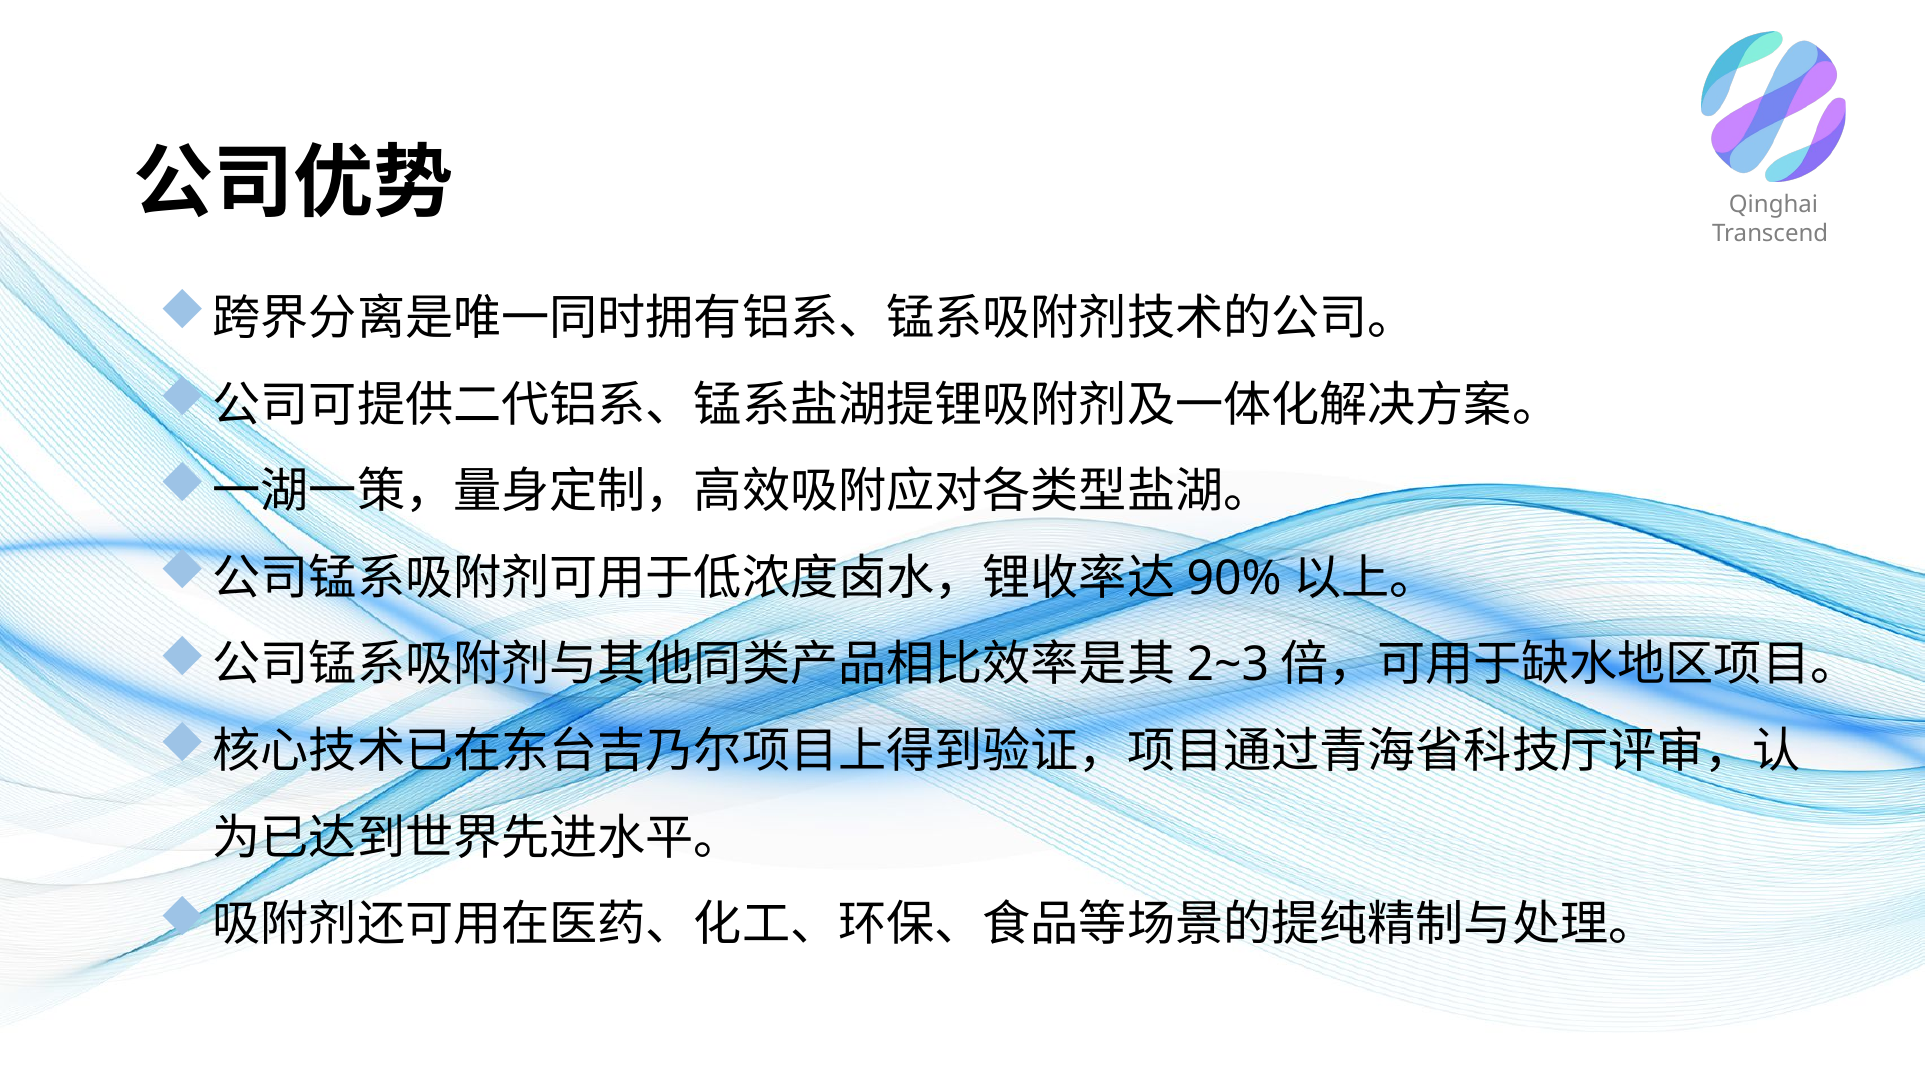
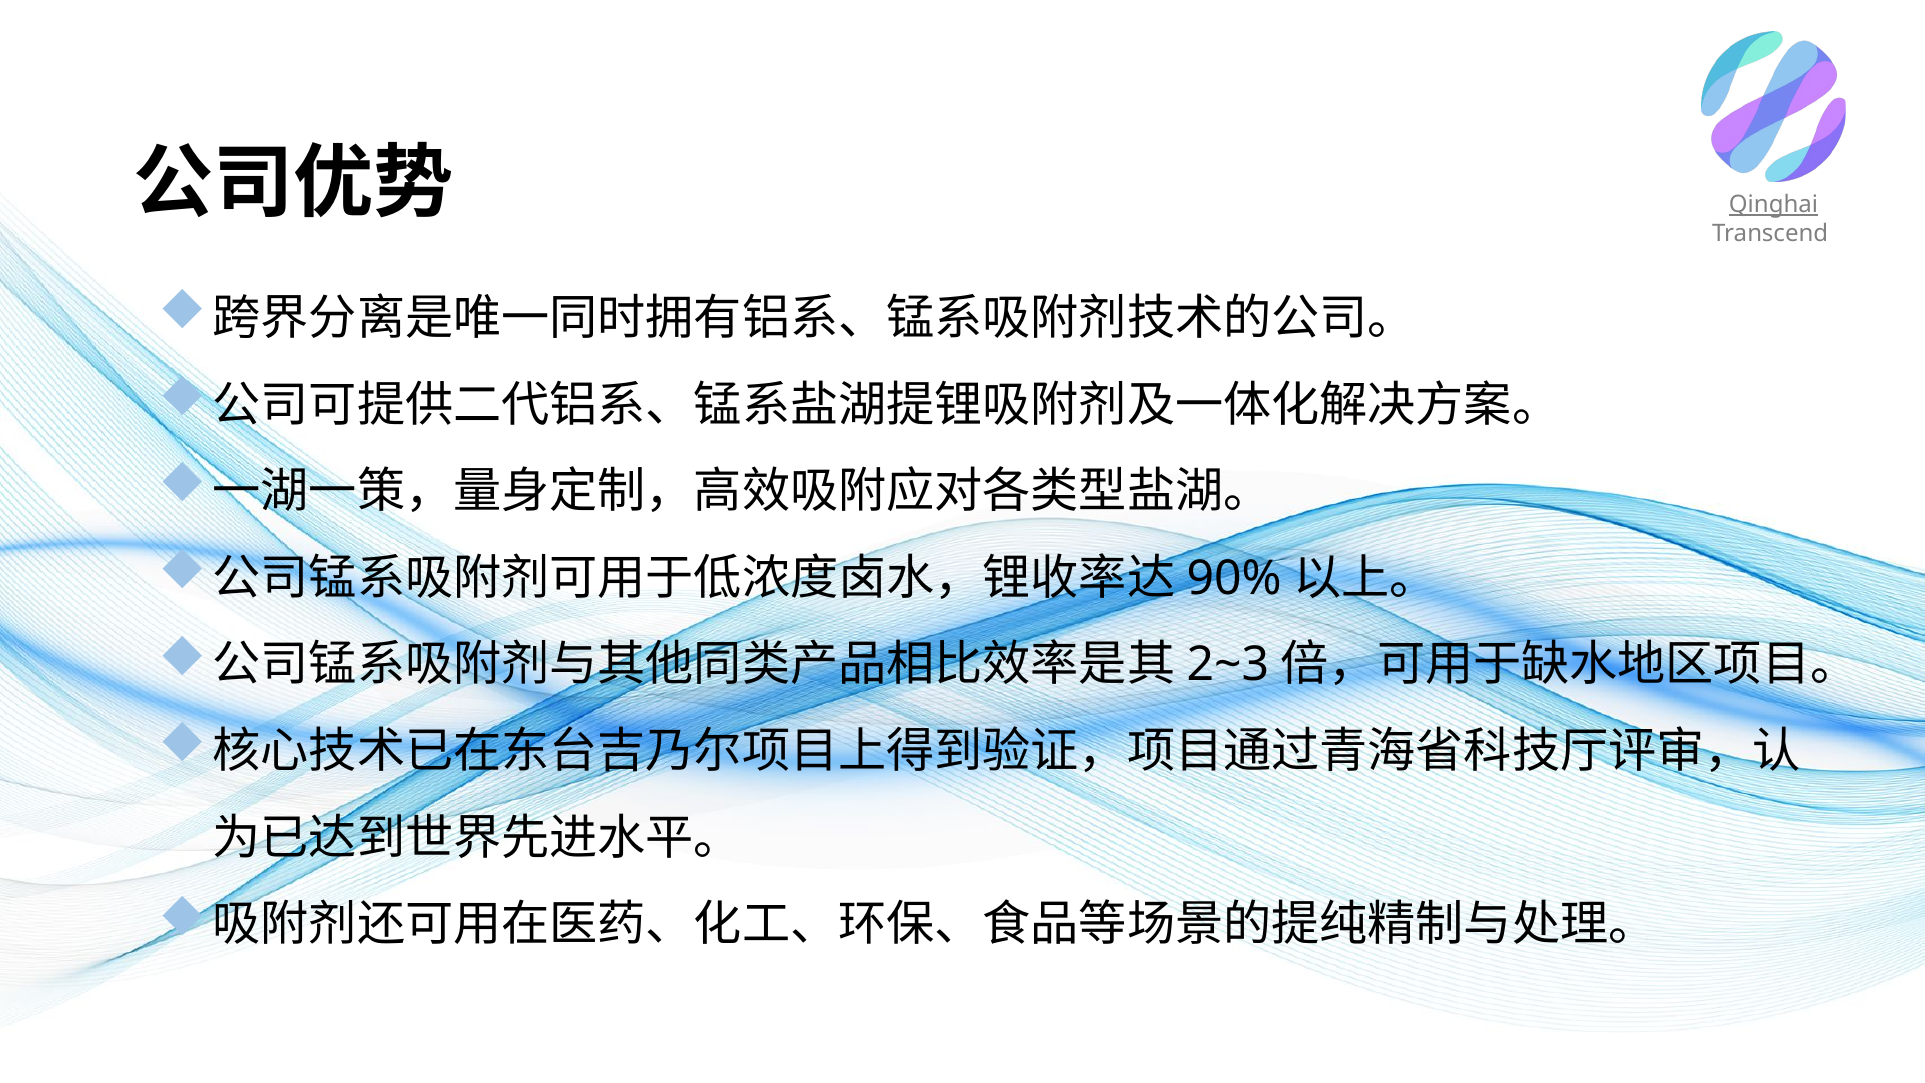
Qinghai underline: none -> present (1774, 205)
